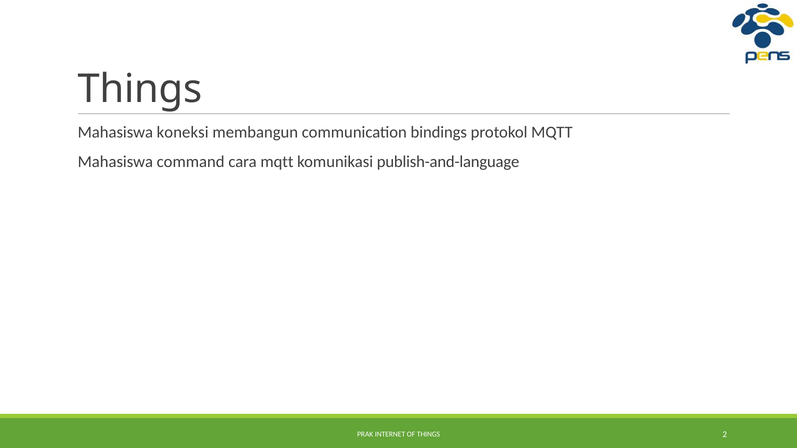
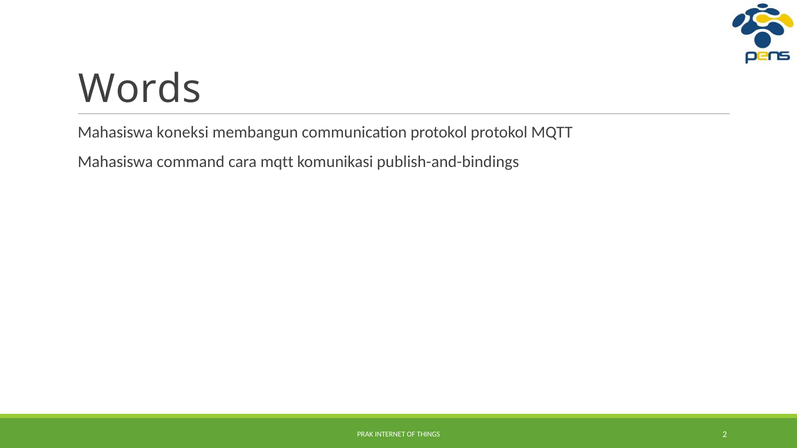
Things: Things -> Words (140, 89)
communication bindings: bindings -> protokol (439, 133)
publish-and-language: publish-and-language -> publish-and-bindings (448, 162)
